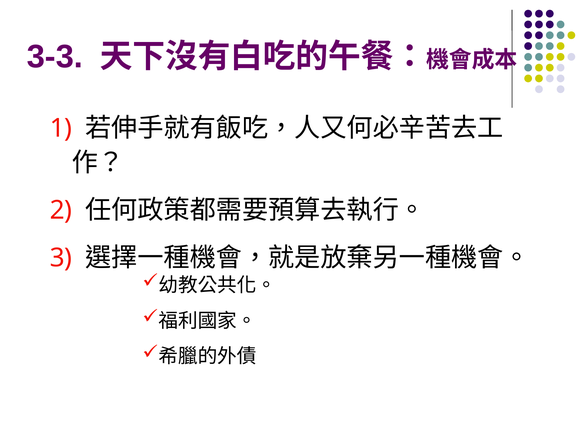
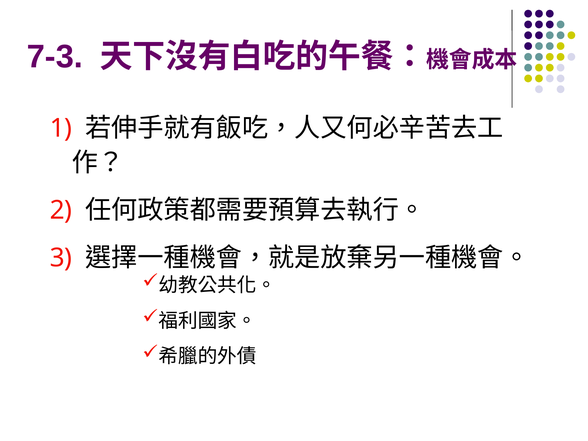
3-3: 3-3 -> 7-3 (55, 57)
